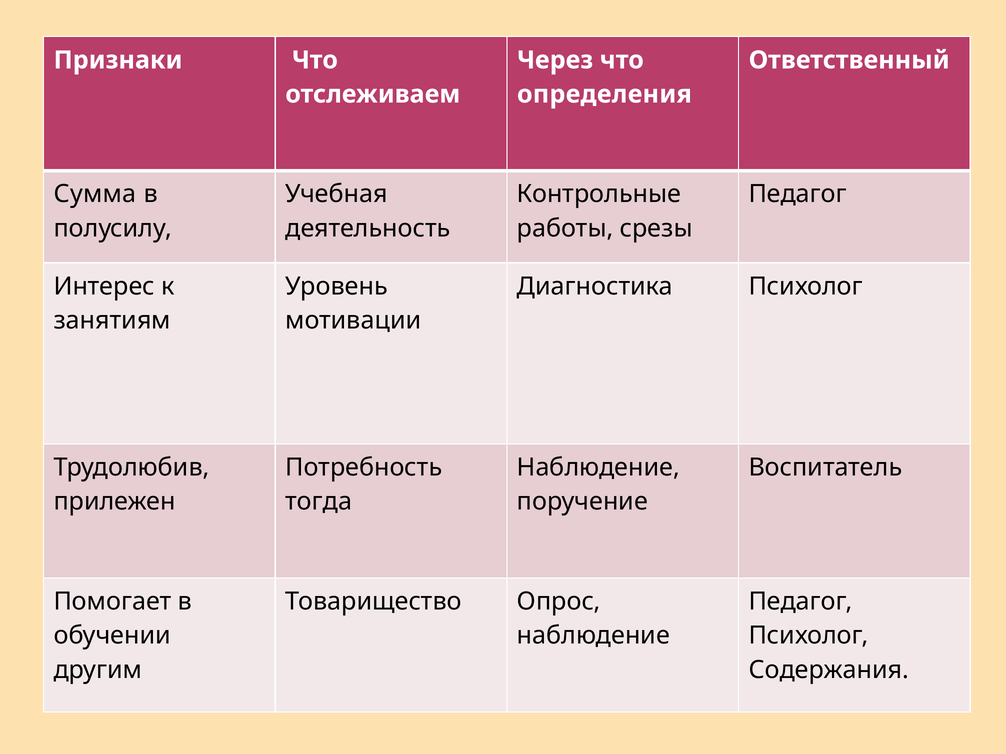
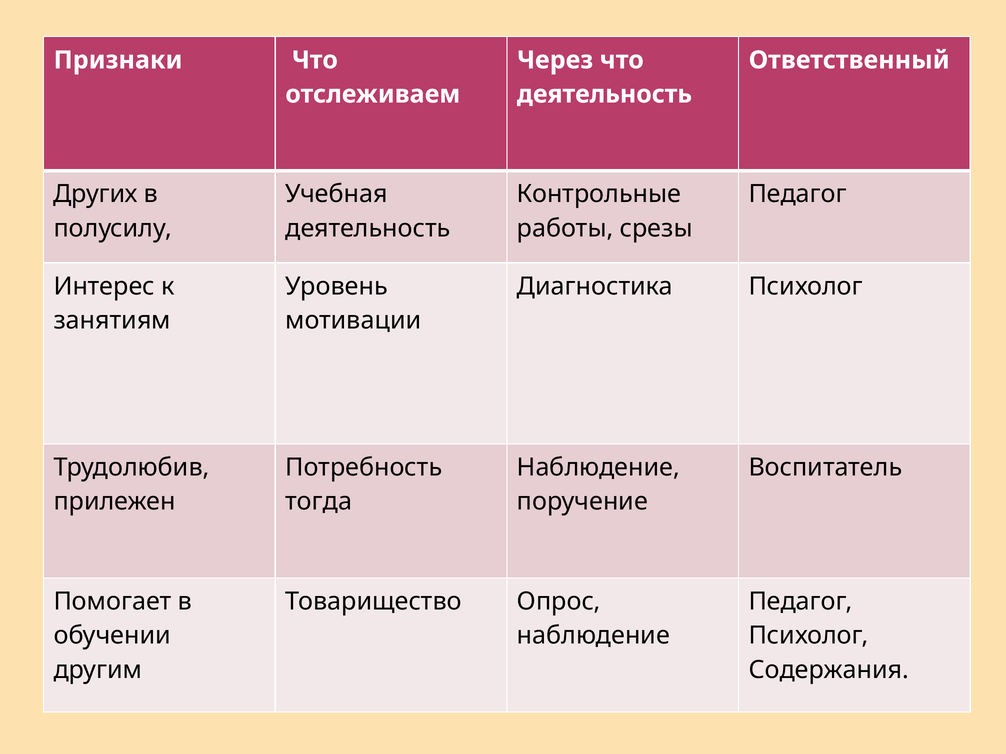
определения: определения -> деятельность (605, 94)
Сумма: Сумма -> Других (95, 194)
